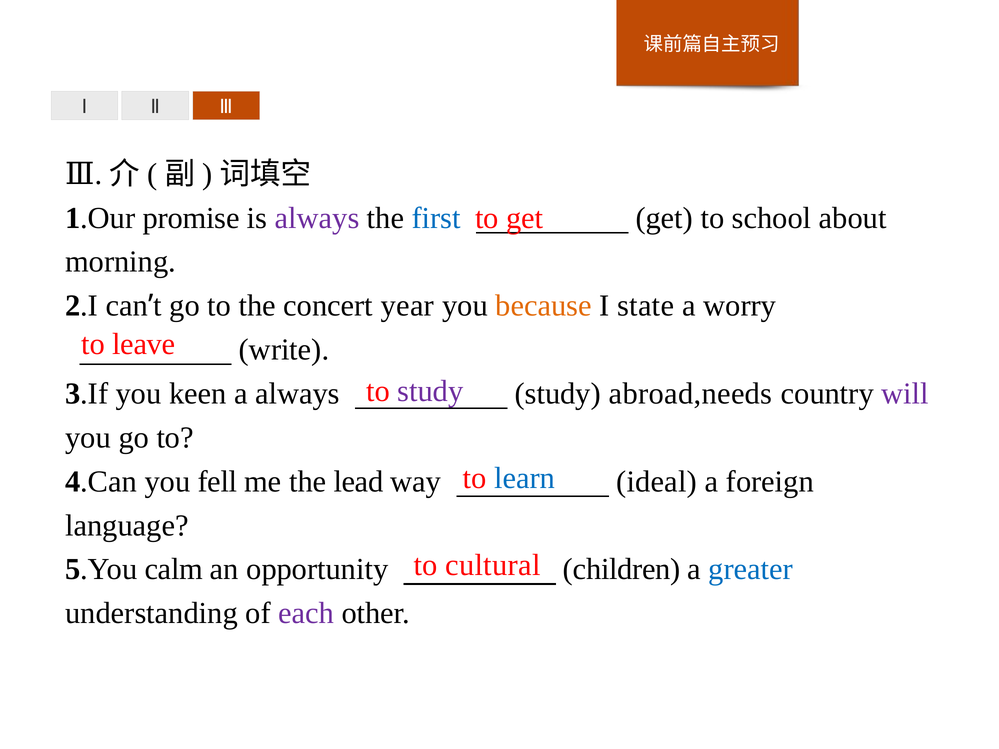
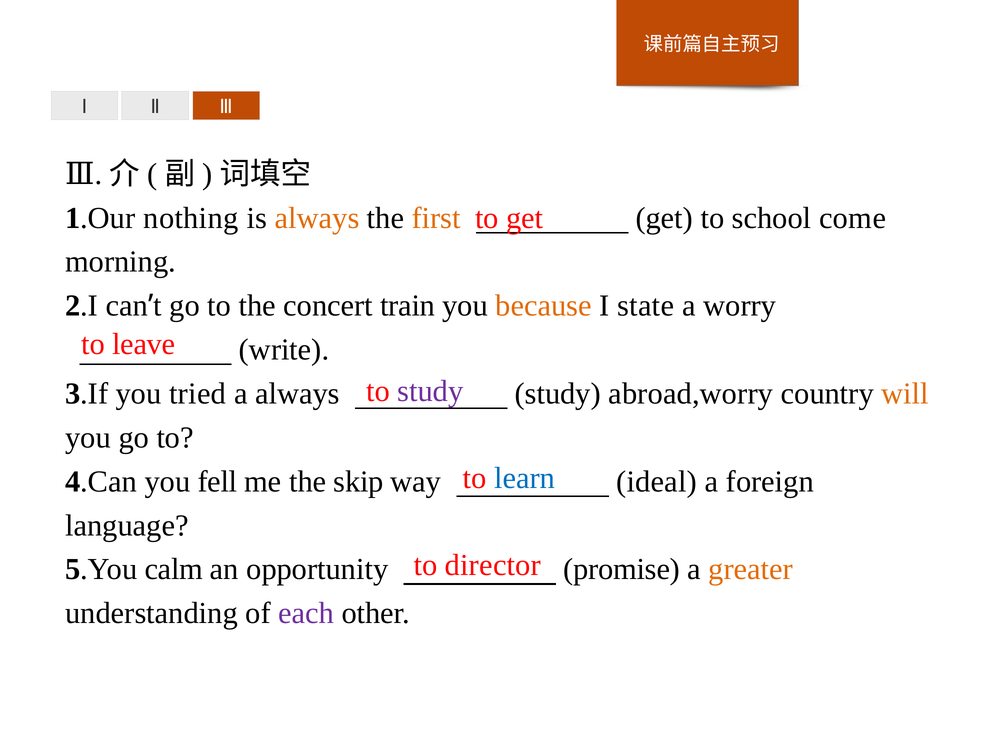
promise: promise -> nothing (191, 218)
always colour: purple -> orange (317, 218)
first colour: blue -> orange (436, 218)
about: about -> come (853, 218)
year: year -> train (408, 306)
keen: keen -> tried (198, 394)
abroad,needs: abroad,needs -> abroad,worry (691, 394)
will colour: purple -> orange (905, 394)
lead: lead -> skip (358, 482)
cultural: cultural -> director (493, 566)
children: children -> promise (622, 570)
greater colour: blue -> orange (751, 570)
